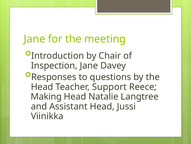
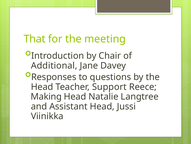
Jane: Jane -> That (35, 39)
Inspection: Inspection -> Additional (54, 65)
